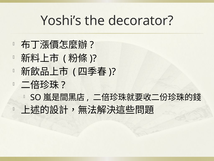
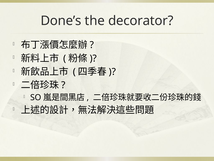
Yoshi’s: Yoshi’s -> Done’s (61, 21)
